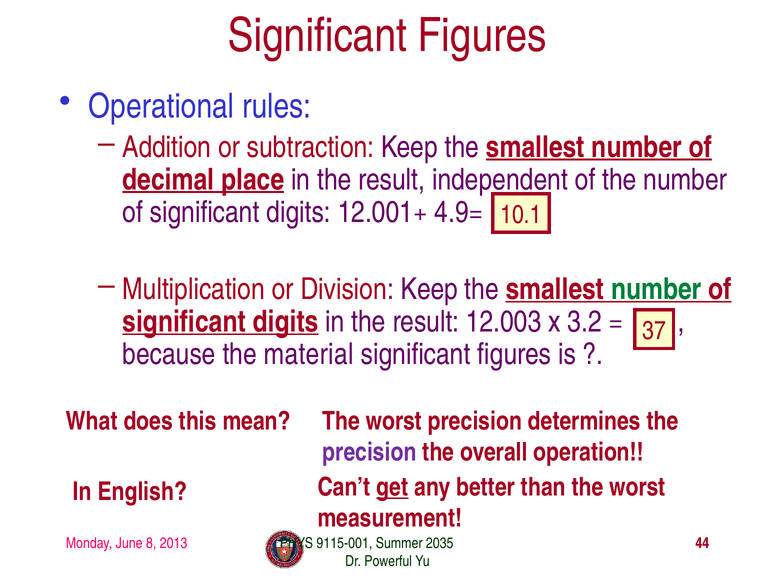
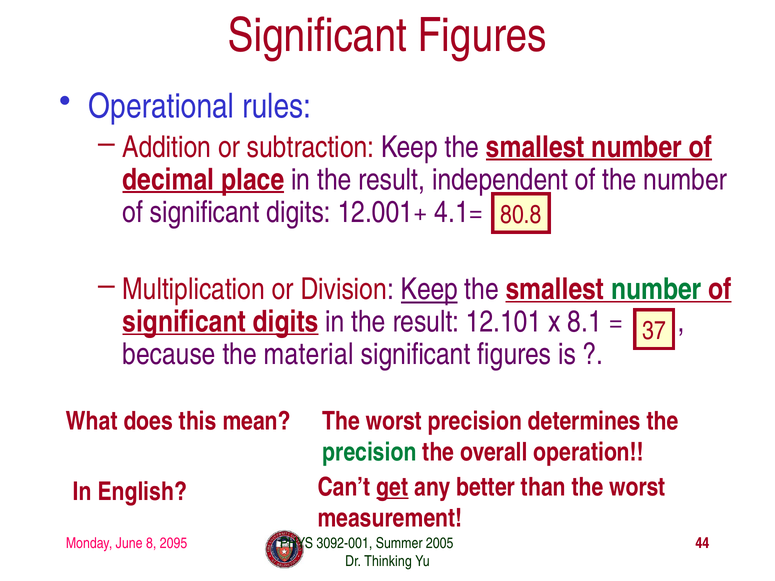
4.9=: 4.9= -> 4.1= (459, 212)
10.1: 10.1 -> 80.8 (521, 215)
Keep underline: none -> present (429, 290)
12.003: 12.003 -> 12.101 (504, 322)
3.2: 3.2 -> 8.1 (585, 322)
precision colour: purple -> green (369, 453)
2013: 2013 -> 2095 (174, 544)
9115-001: 9115-001 -> 3092-001 (344, 544)
2035: 2035 -> 2005 (440, 544)
Powerful: Powerful -> Thinking (388, 562)
